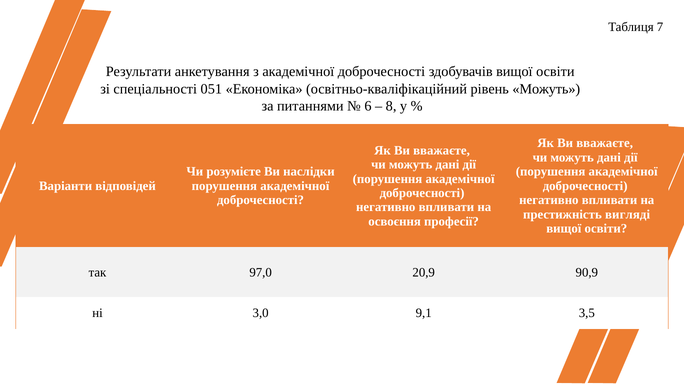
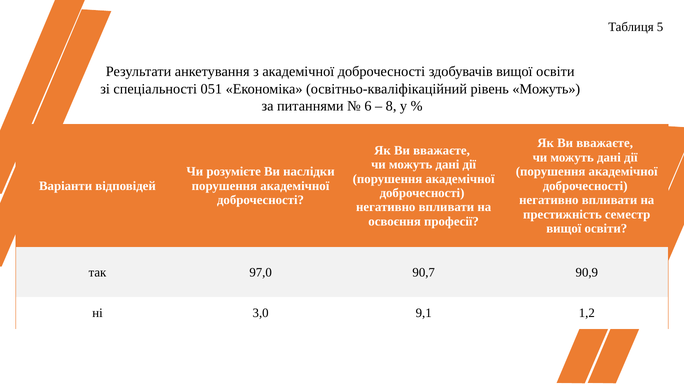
7: 7 -> 5 (660, 27)
вигляді: вигляді -> семестр (628, 214)
20,9: 20,9 -> 90,7 (424, 272)
3,5: 3,5 -> 1,2 (587, 313)
